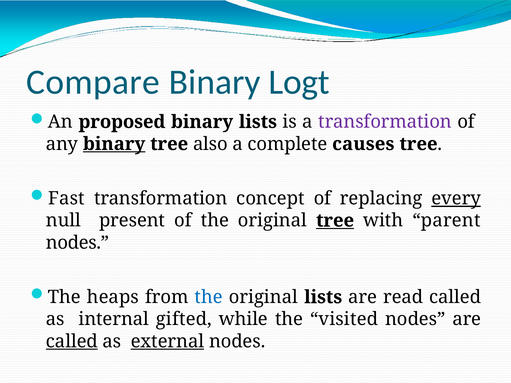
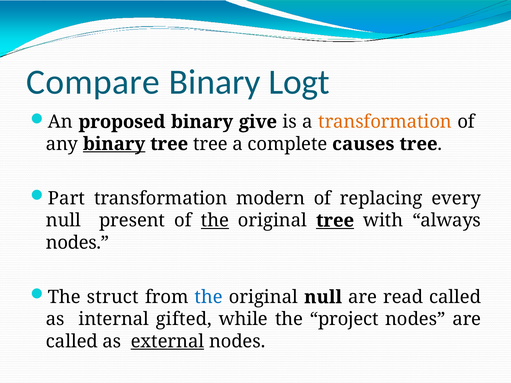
binary lists: lists -> give (258, 122)
transformation colour: purple -> orange (385, 122)
tree also: also -> tree (210, 144)
Fast: Fast -> Part (66, 199)
concept: concept -> modern (271, 199)
every underline: present -> none (456, 199)
the underline: none -> present (215, 221)
parent: parent -> always (447, 221)
heaps: heaps -> struct (113, 297)
original lists: lists -> null (323, 297)
visited: visited -> project (344, 319)
called underline: present -> none (72, 342)
